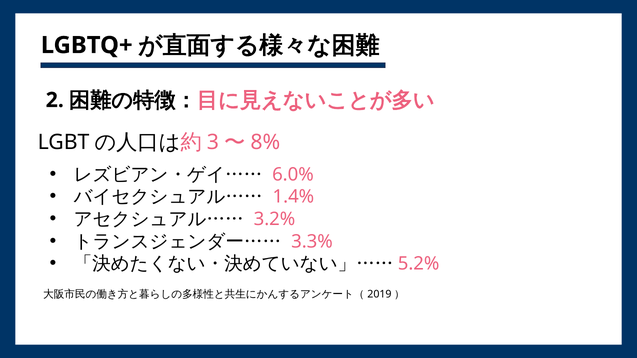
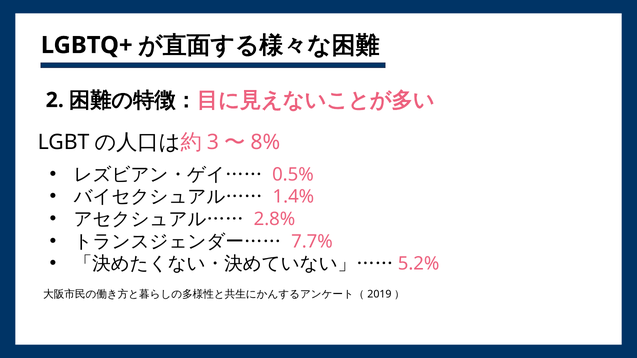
6.0%: 6.0% -> 0.5% (293, 175)
3.2%: 3.2% -> 2.8% (274, 219)
3.3%: 3.3% -> 7.7% (312, 242)
